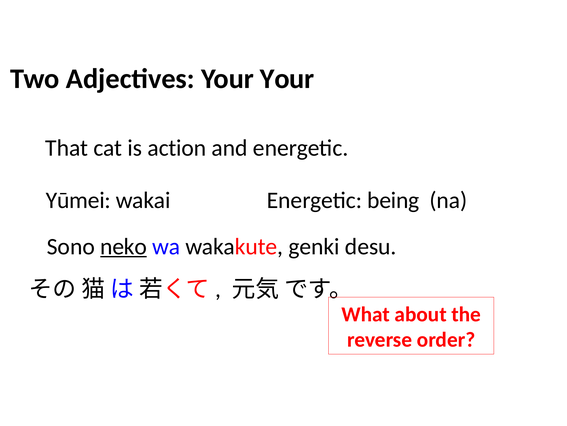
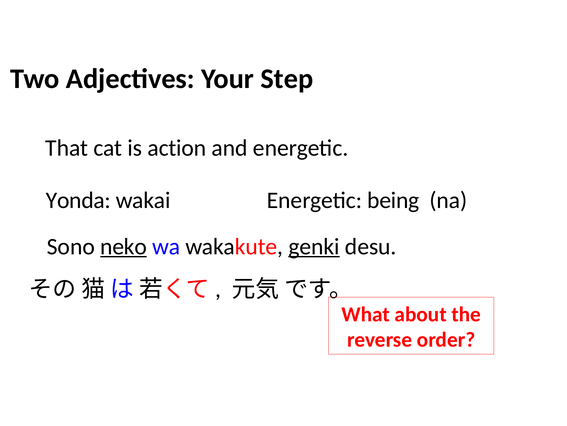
Your Your: Your -> Step (287, 79)
Yūmei: Yūmei -> Yonda (78, 200)
genki underline: none -> present (314, 246)
